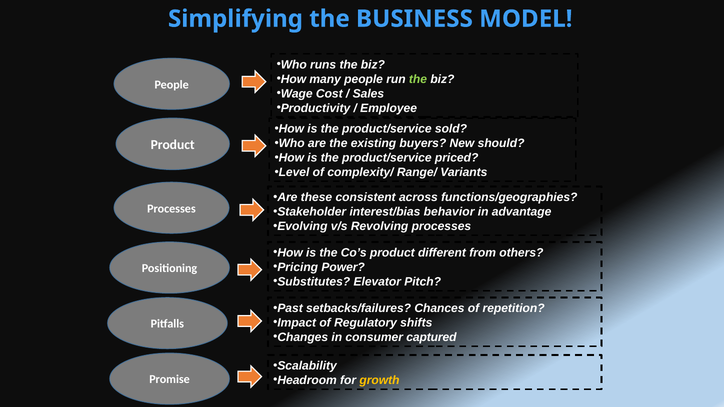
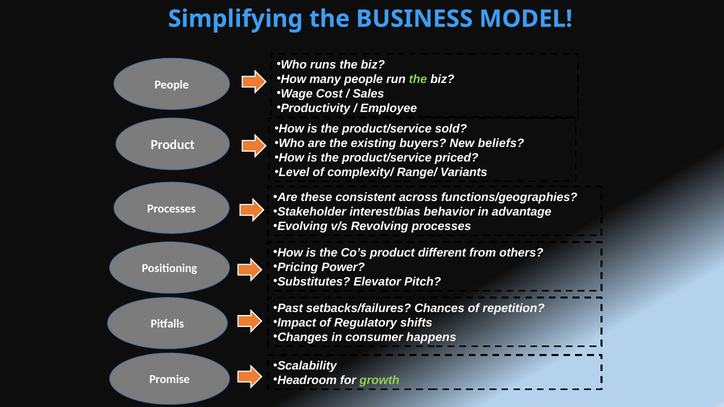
should: should -> beliefs (501, 143)
captured: captured -> happens (431, 337)
growth colour: yellow -> light green (379, 380)
